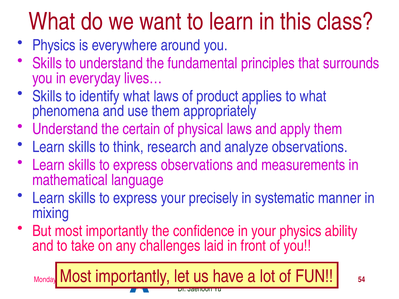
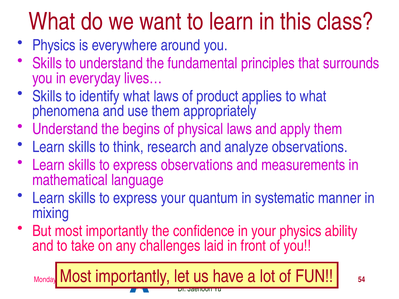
certain: certain -> begins (141, 129)
precisely: precisely -> quantum (213, 198)
